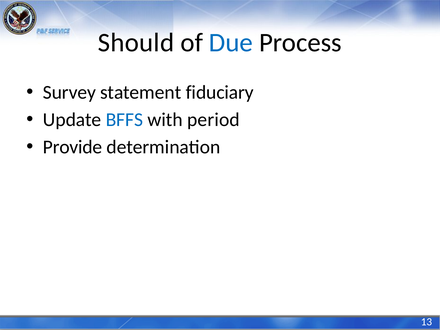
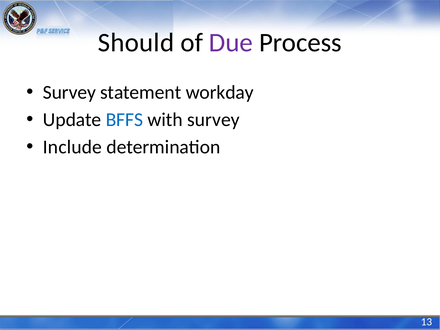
Due colour: blue -> purple (231, 43)
fiduciary: fiduciary -> workday (220, 92)
with period: period -> survey (213, 120)
Provide: Provide -> Include (72, 147)
